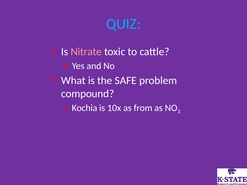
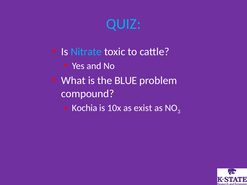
Nitrate colour: pink -> light blue (86, 52)
SAFE: SAFE -> BLUE (126, 81)
from: from -> exist (143, 108)
